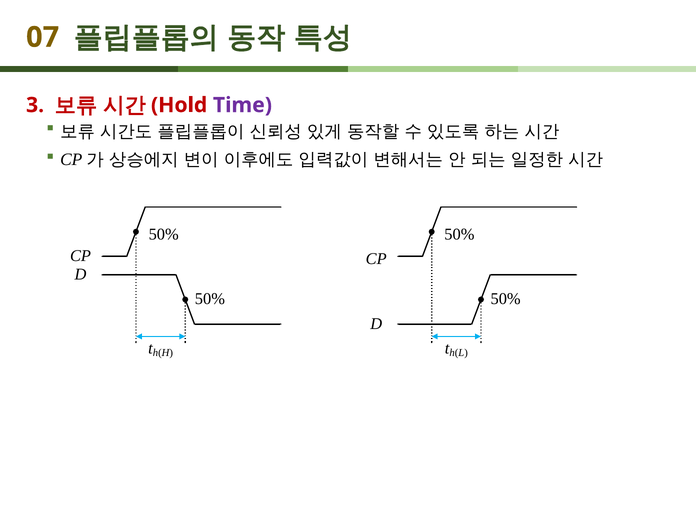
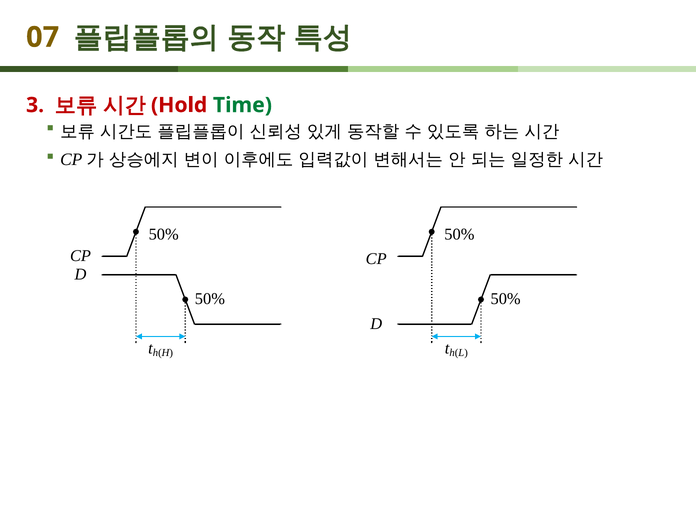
Time colour: purple -> green (242, 105)
